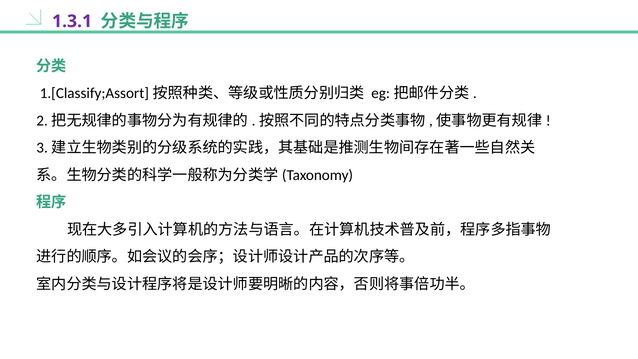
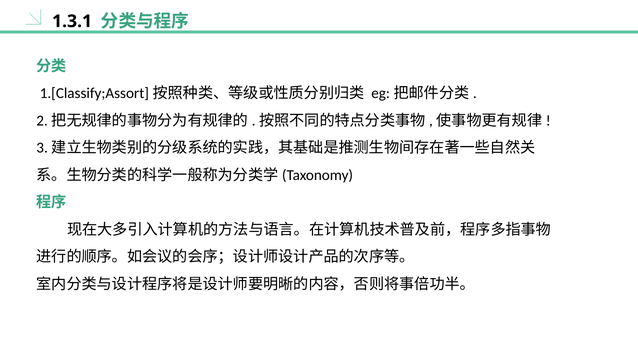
1.3.1 colour: purple -> black (72, 21)
